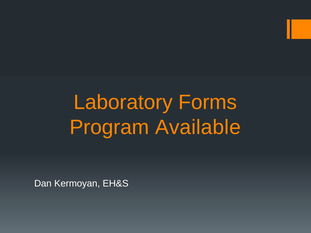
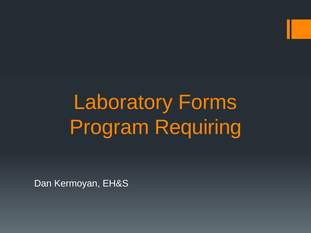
Available: Available -> Requiring (198, 127)
